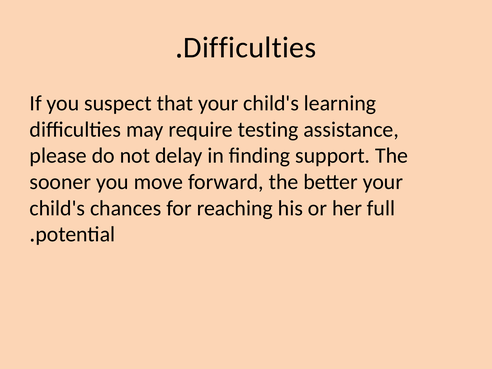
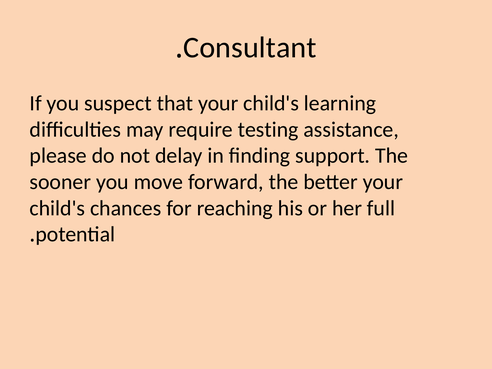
Difficulties: Difficulties -> Consultant (250, 48)
